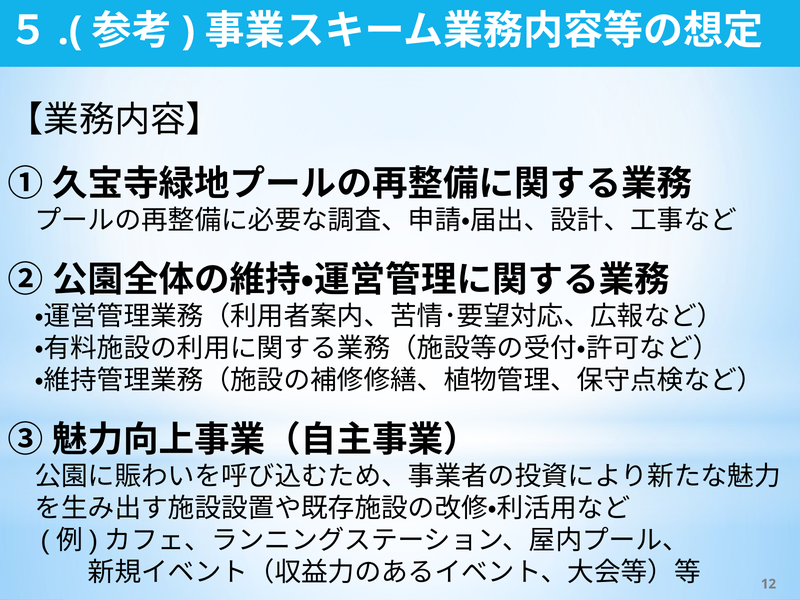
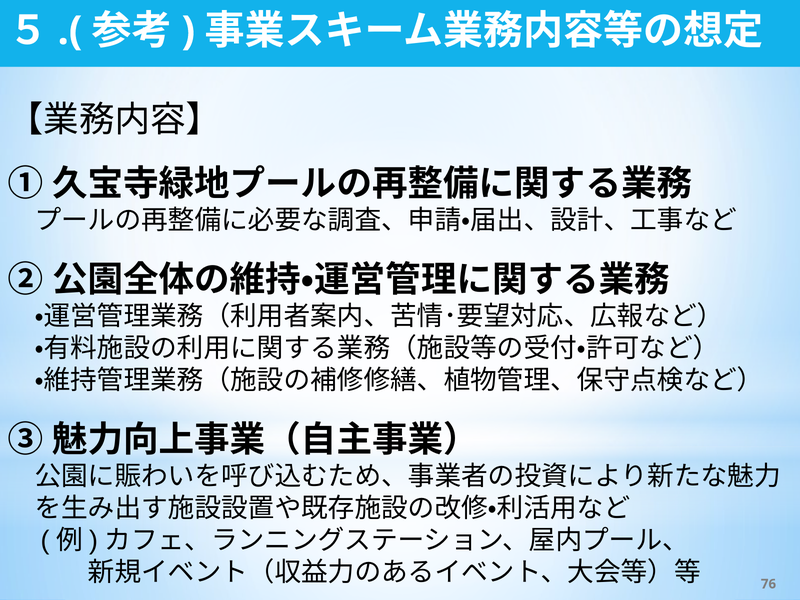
12: 12 -> 76 (768, 584)
